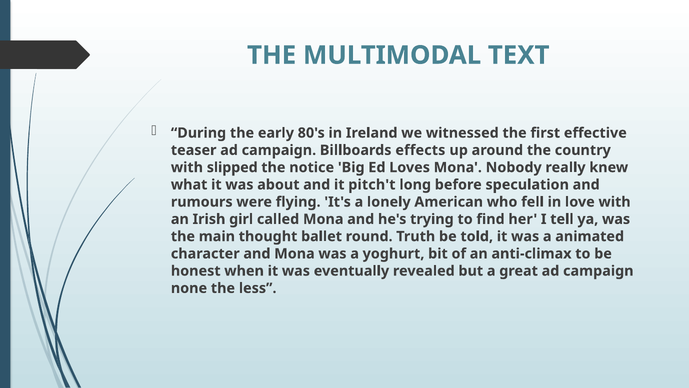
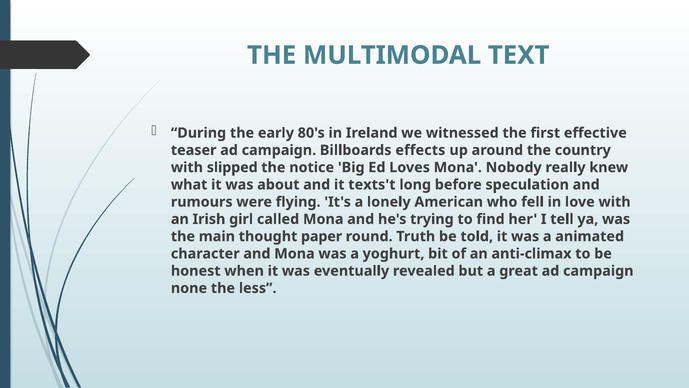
pitch't: pitch't -> texts't (372, 184)
ballet: ballet -> paper (322, 236)
